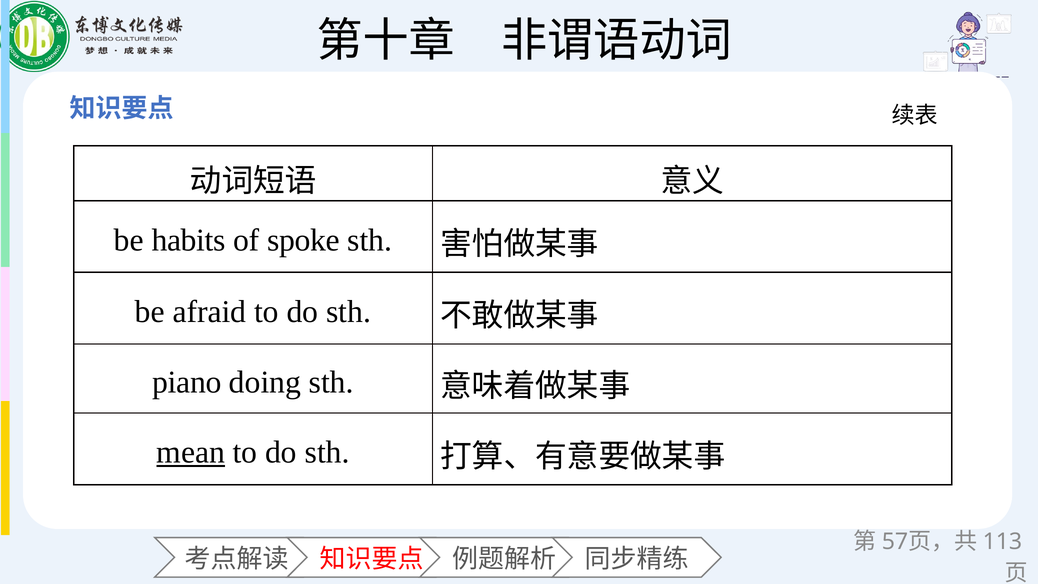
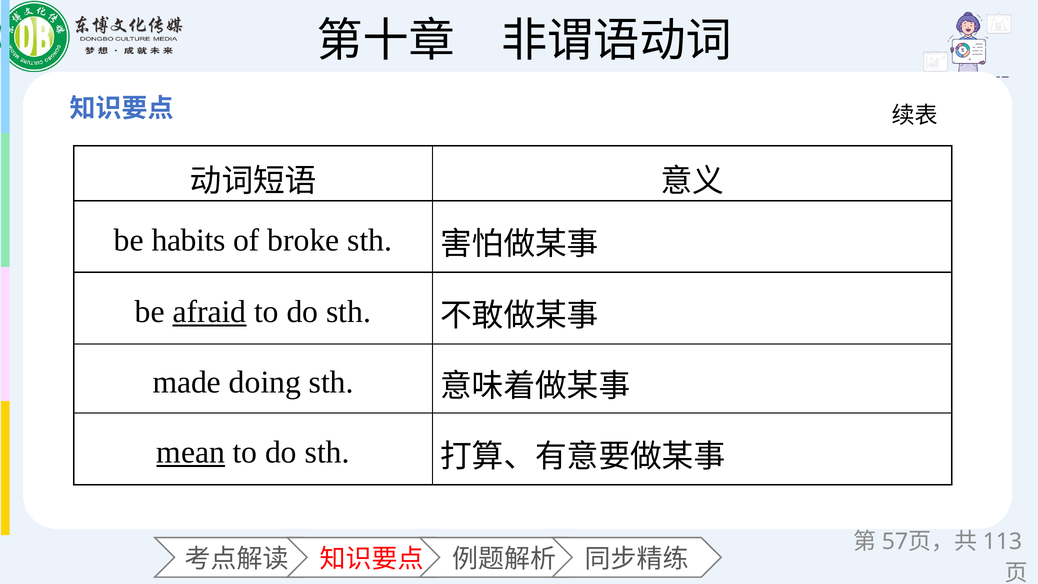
spoke: spoke -> broke (303, 240)
afraid underline: none -> present (209, 312)
piano: piano -> made (187, 382)
